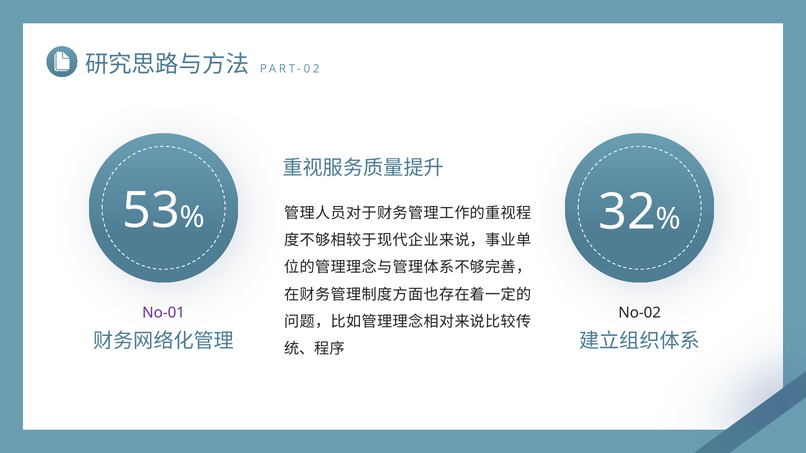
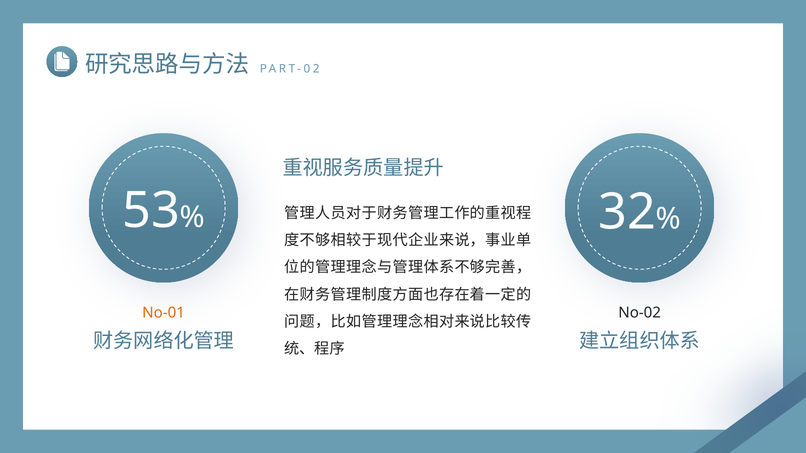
No-01 colour: purple -> orange (164, 313)
